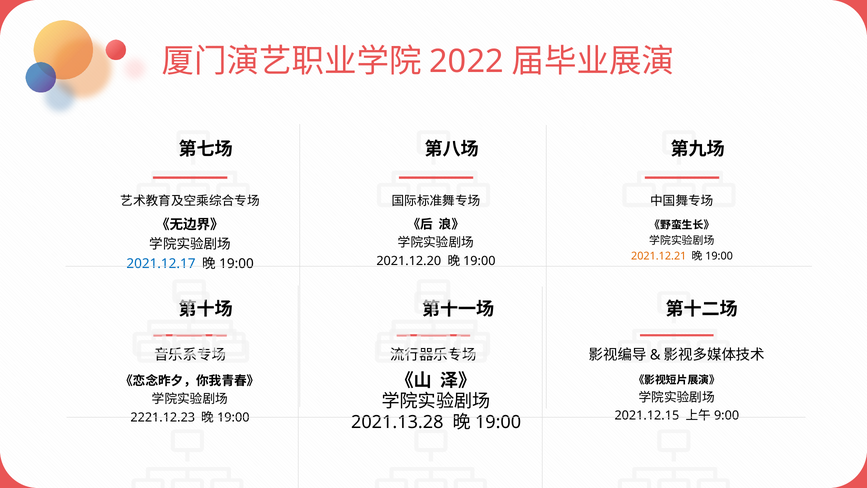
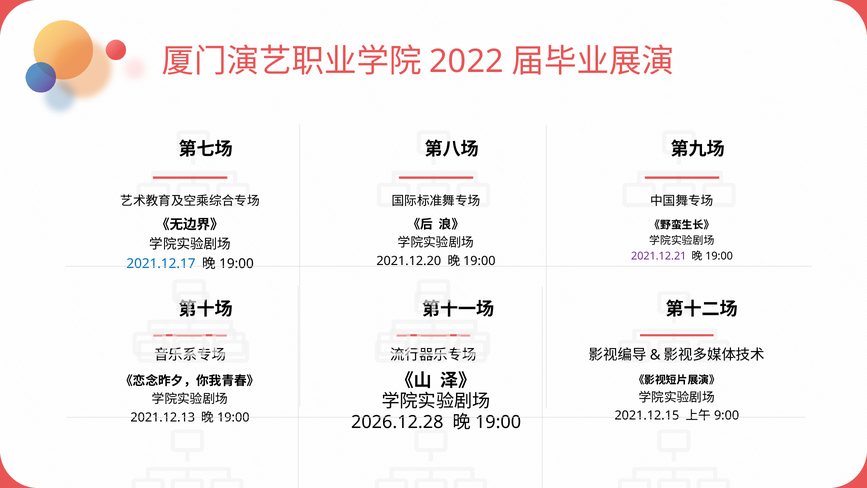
2021.12.21 colour: orange -> purple (659, 256)
2221.12.23: 2221.12.23 -> 2021.12.13 (163, 417)
2021.13.28: 2021.13.28 -> 2026.12.28 (397, 422)
